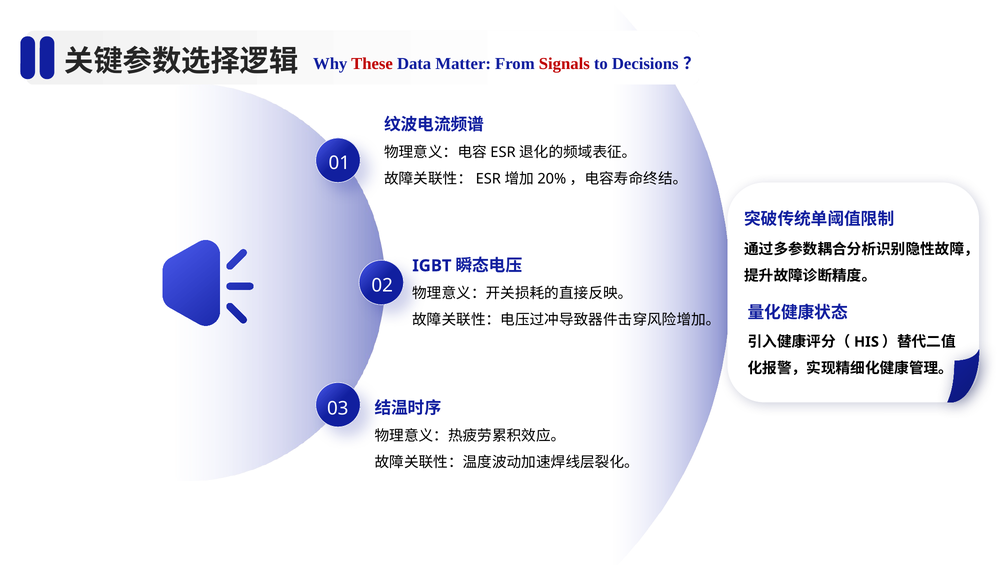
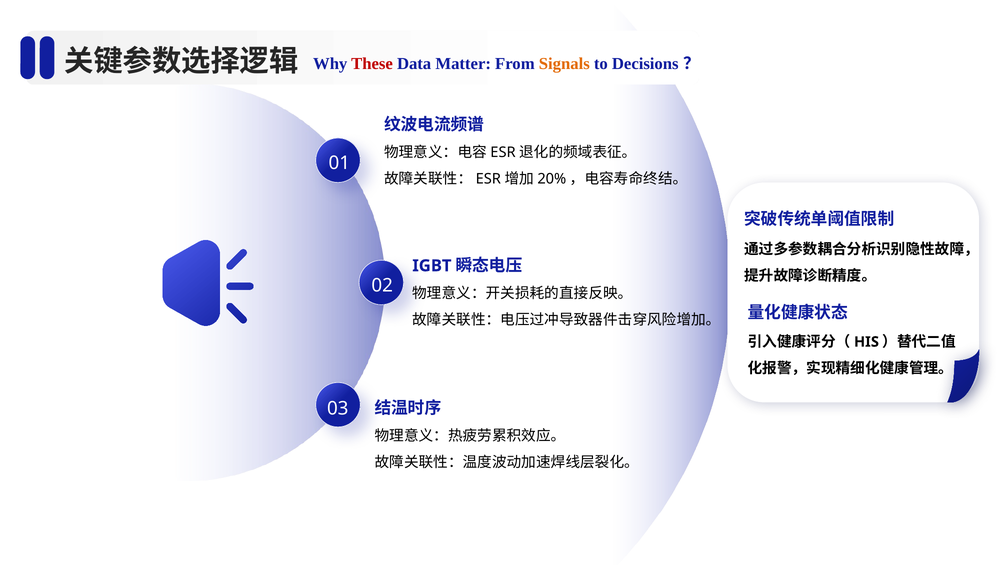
Signals colour: red -> orange (564, 64)
